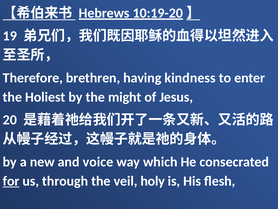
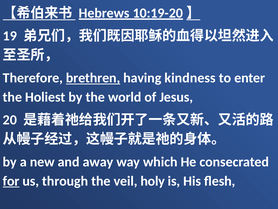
brethren underline: none -> present (93, 78)
might: might -> world (125, 97)
voice: voice -> away (98, 162)
